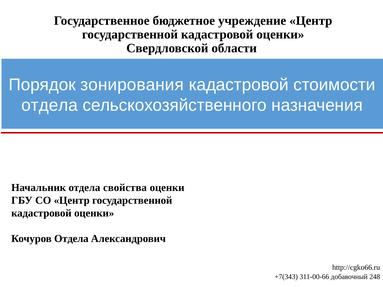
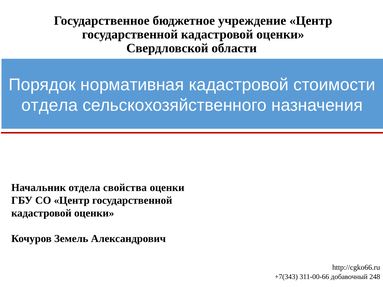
зонирования: зонирования -> нормативная (132, 85)
Кочуров Отдела: Отдела -> Земель (71, 239)
